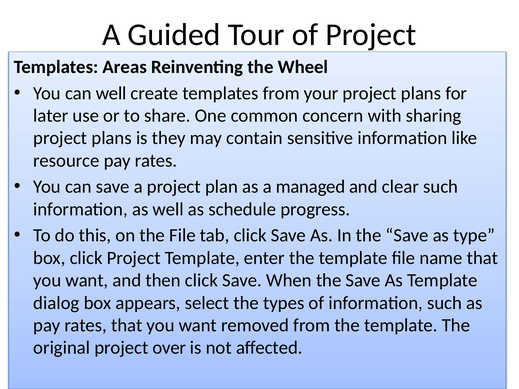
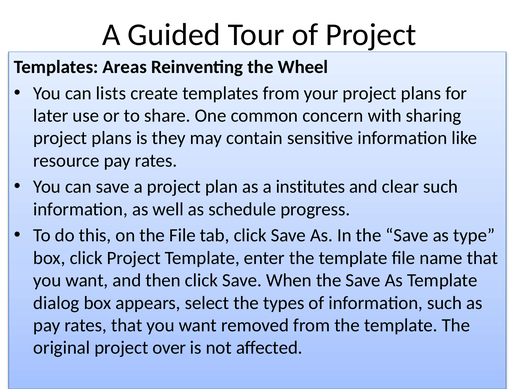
can well: well -> lists (111, 93)
managed: managed -> institutes (311, 187)
